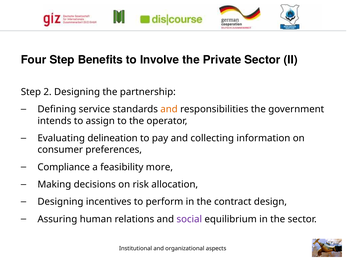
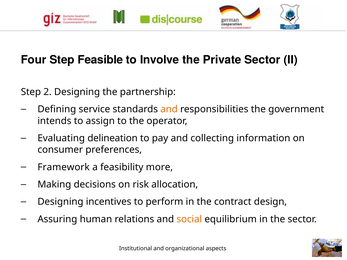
Benefits: Benefits -> Feasible (100, 60)
Compliance: Compliance -> Framework (64, 167)
social colour: purple -> orange (189, 219)
